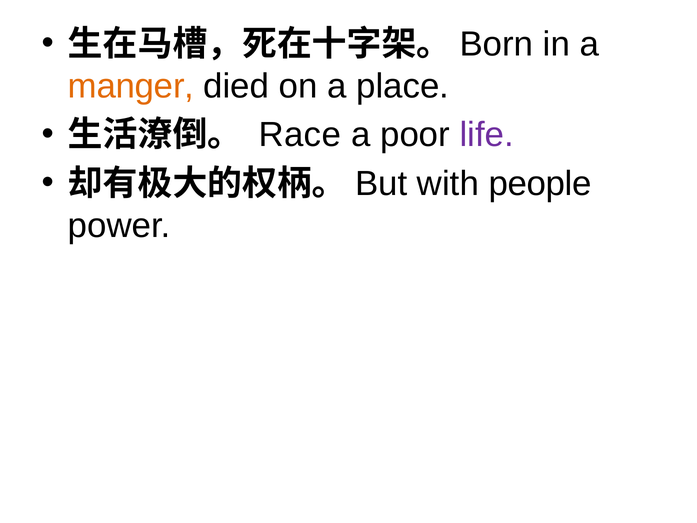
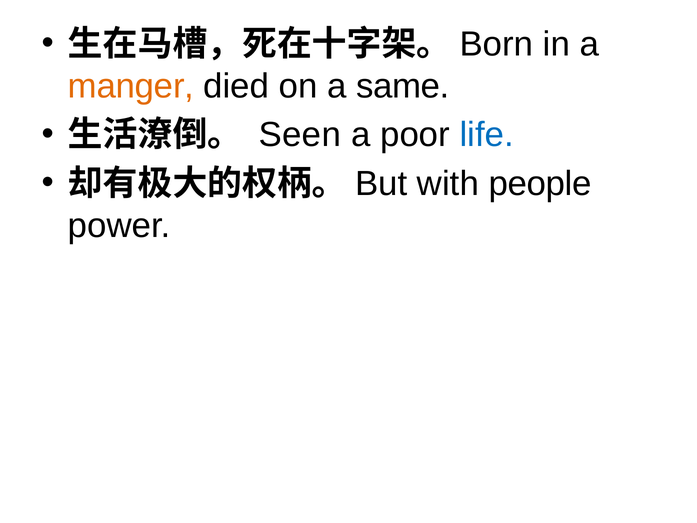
place: place -> same (403, 86)
Race: Race -> Seen (300, 135)
life colour: purple -> blue (487, 135)
